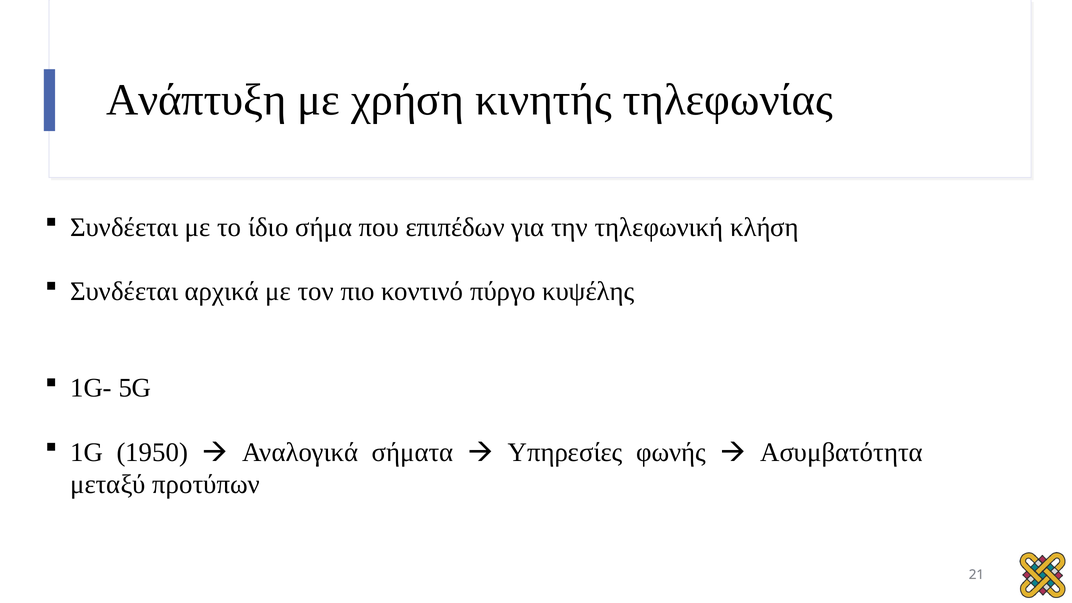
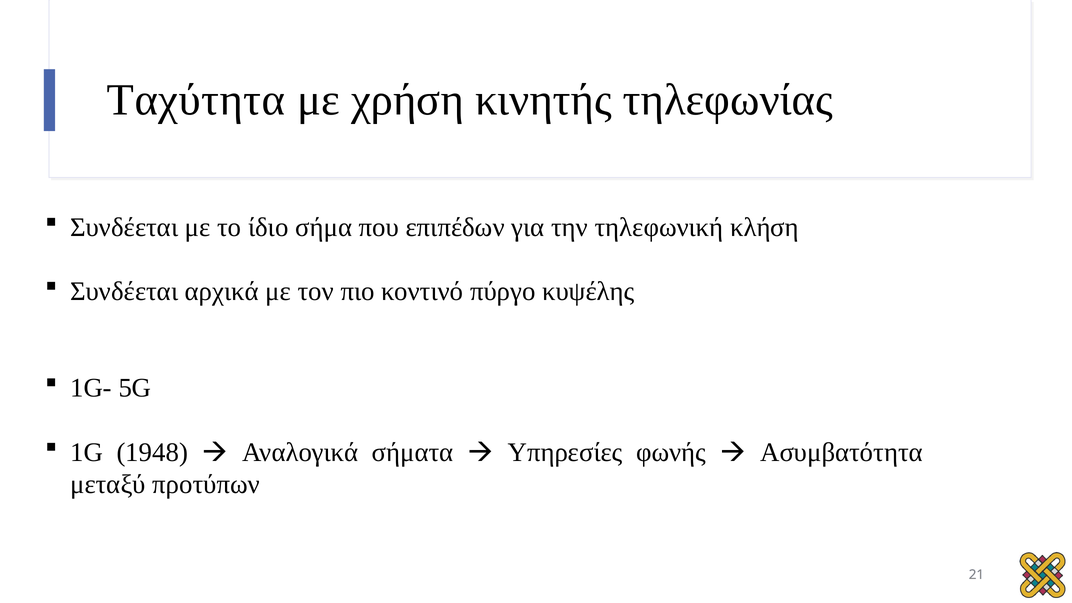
Ανάπτυξη: Ανάπτυξη -> Ταχύτητα (196, 100)
1950: 1950 -> 1948 (152, 452)
